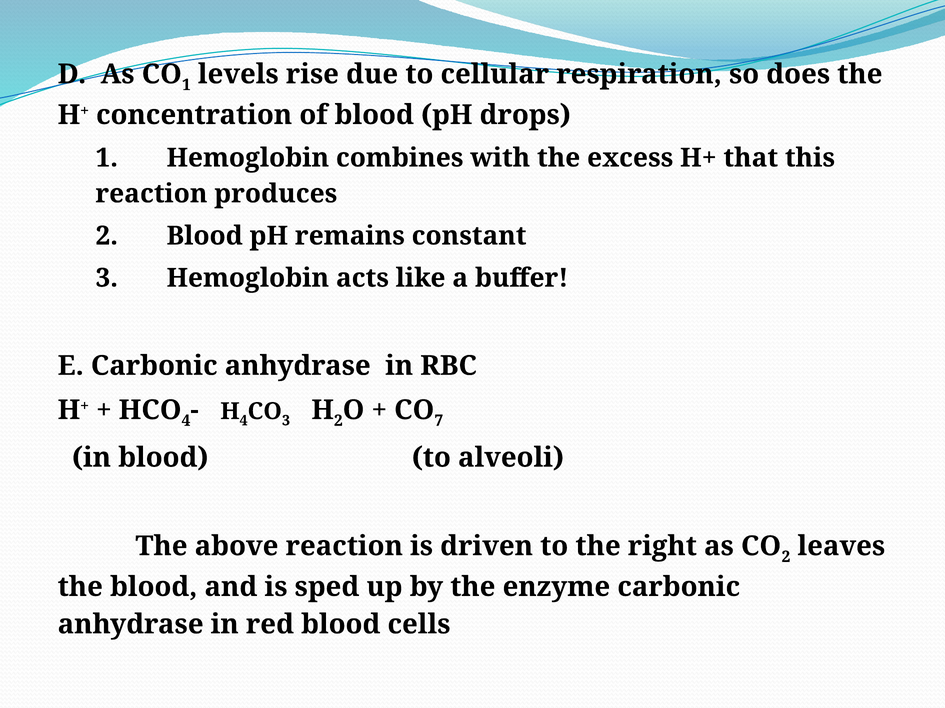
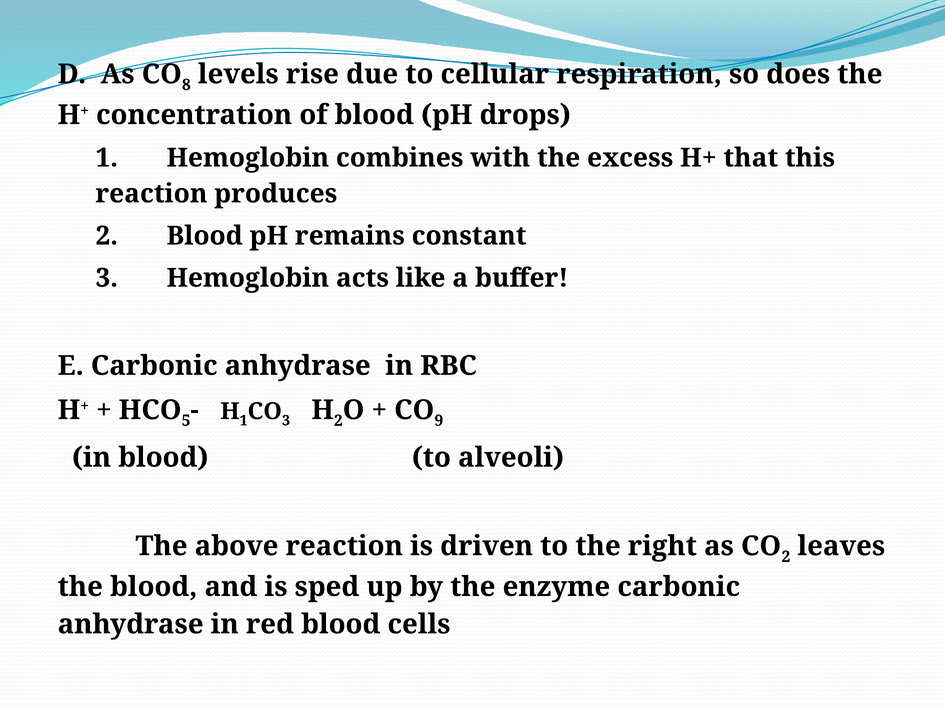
1: 1 -> 8 (186, 85)
7: 7 -> 9 (439, 421)
4: 4 -> 5 (186, 421)
4: 4 -> 1 (244, 421)
